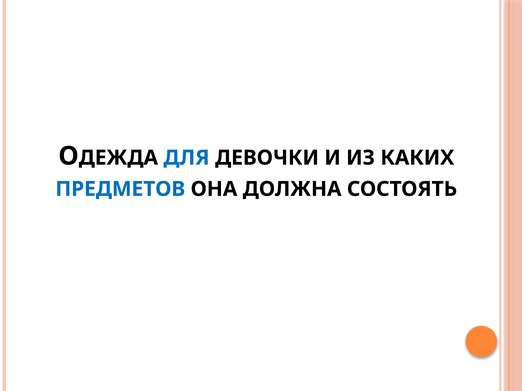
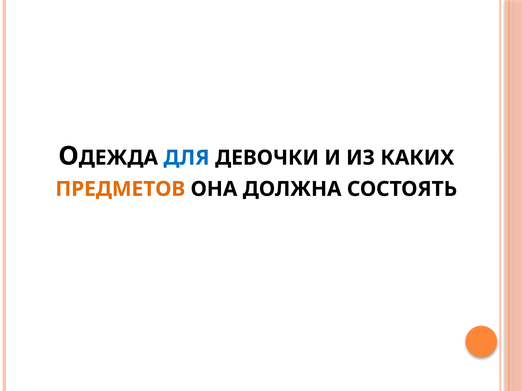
ПРЕДМЕТОВ colour: blue -> orange (120, 189)
